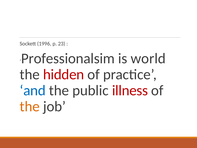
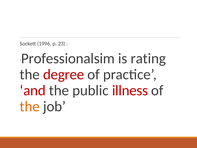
world: world -> rating (148, 58)
hidden: hidden -> degree (64, 74)
and colour: blue -> red (33, 90)
